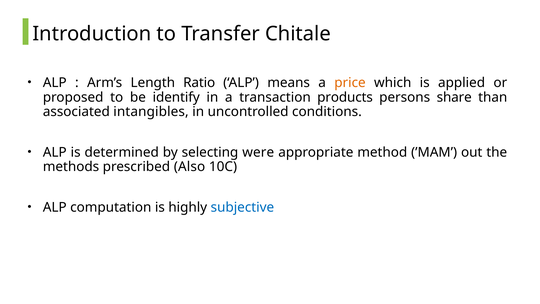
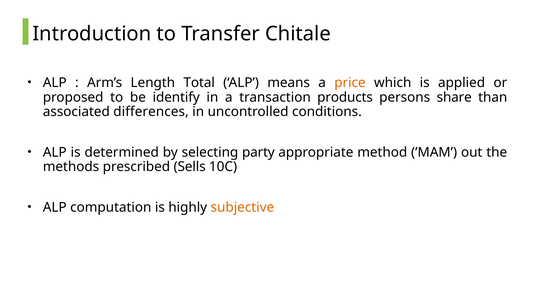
Ratio: Ratio -> Total (199, 83)
intangibles: intangibles -> differences (151, 112)
were: were -> party (258, 152)
Also: Also -> Sells (190, 167)
subjective colour: blue -> orange (242, 207)
